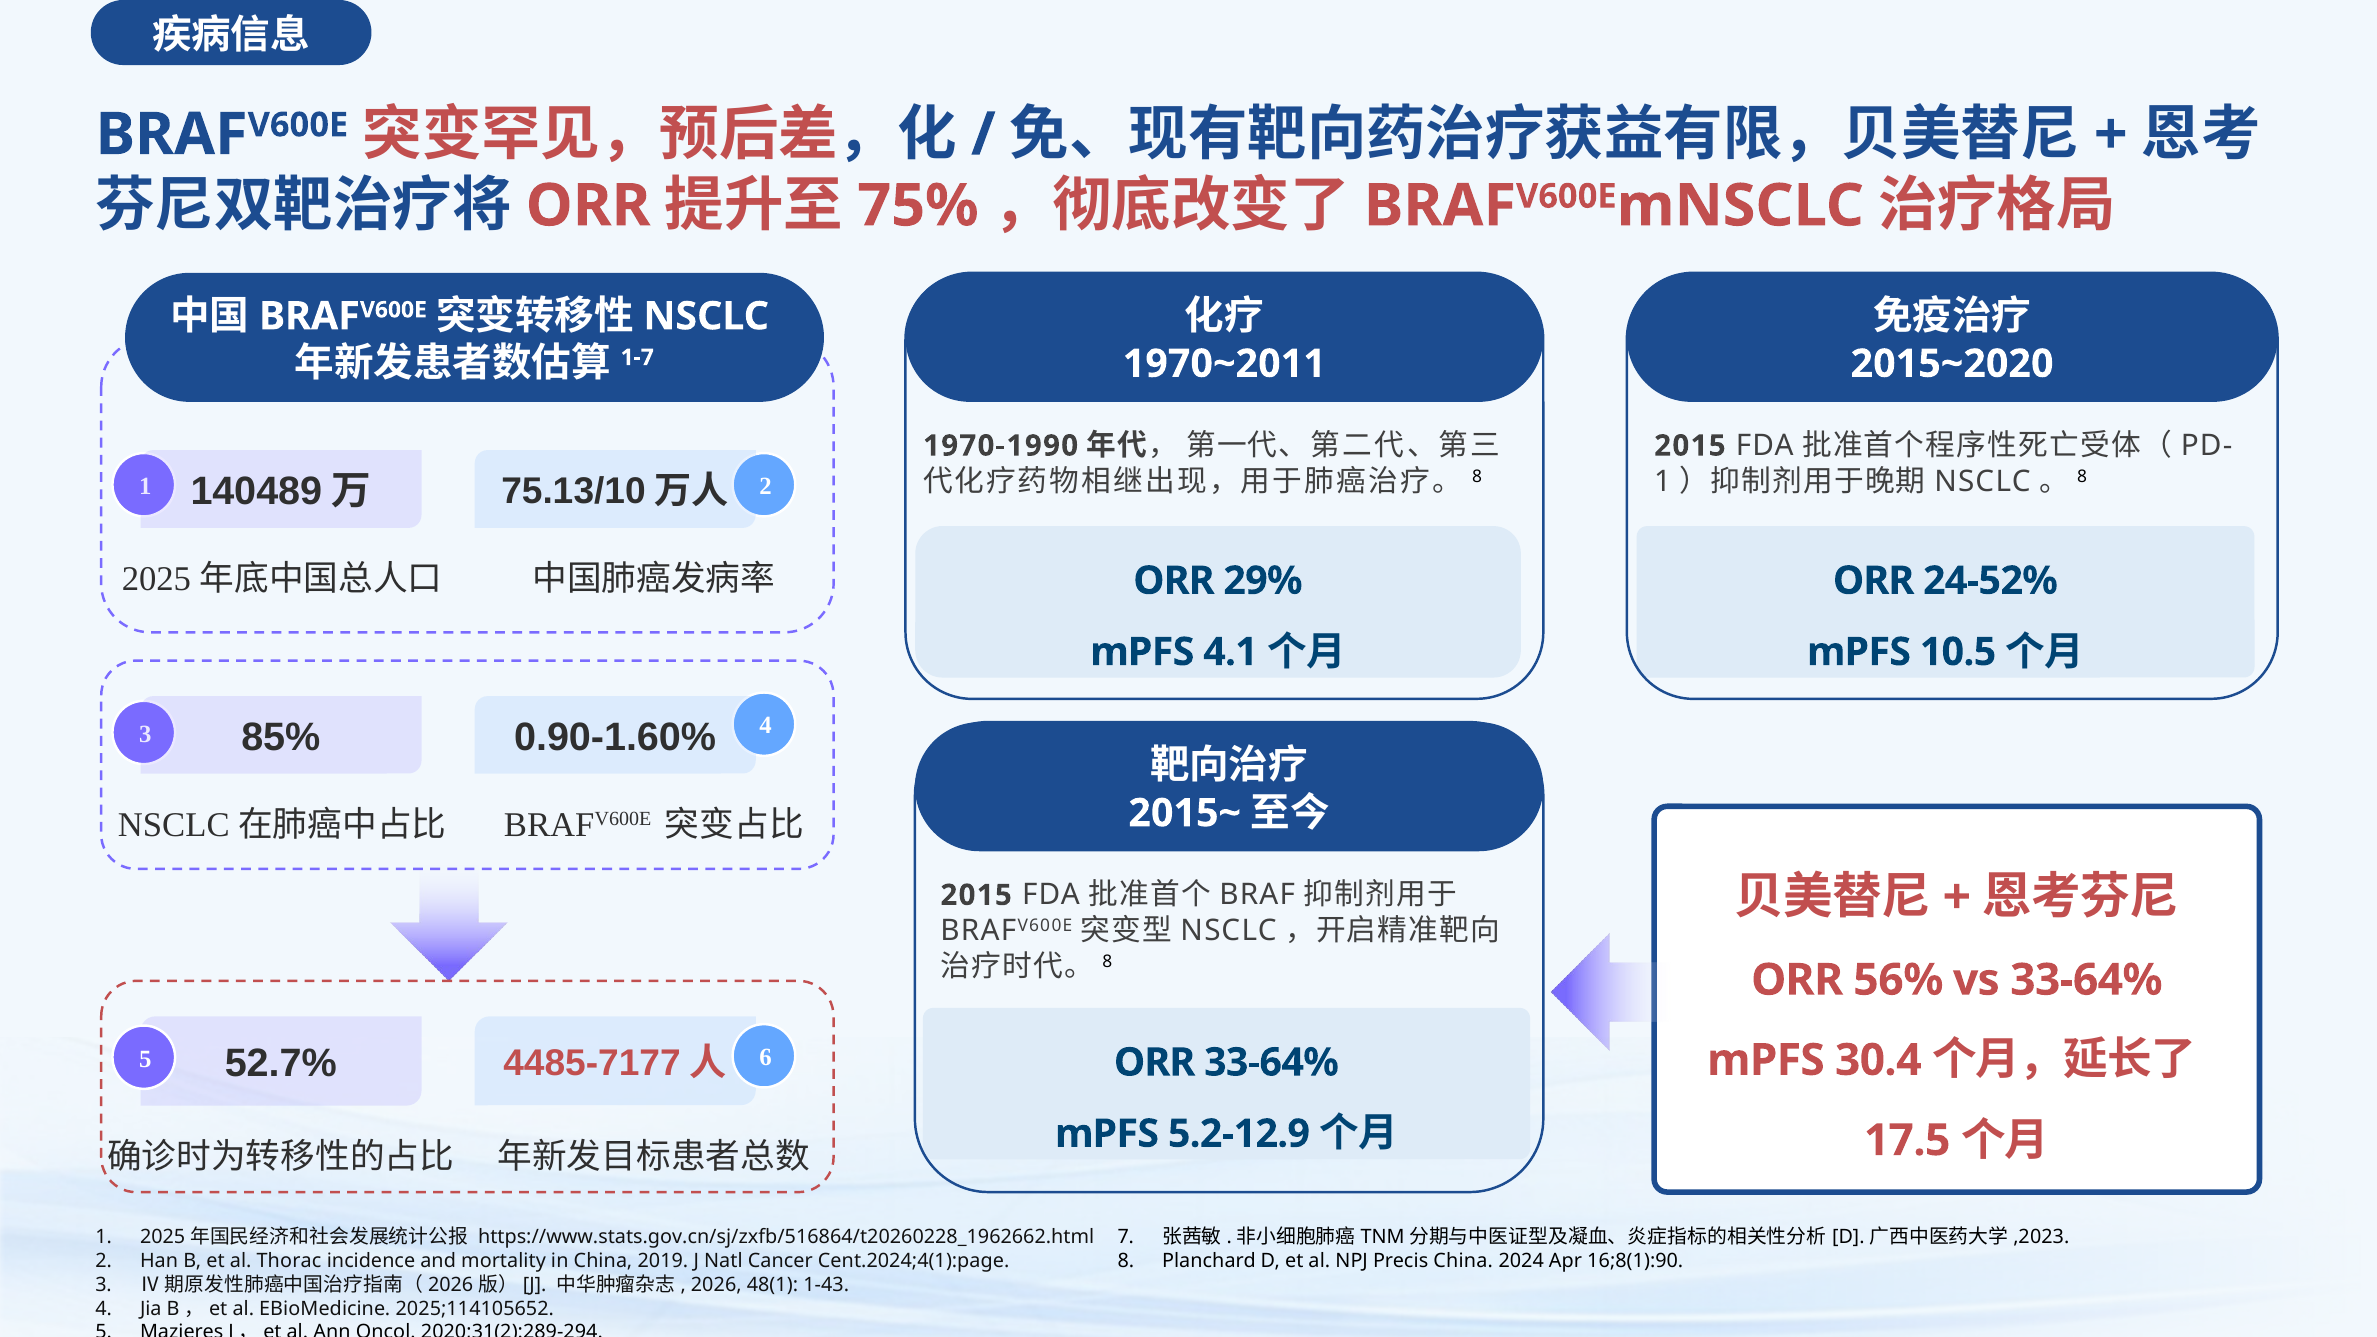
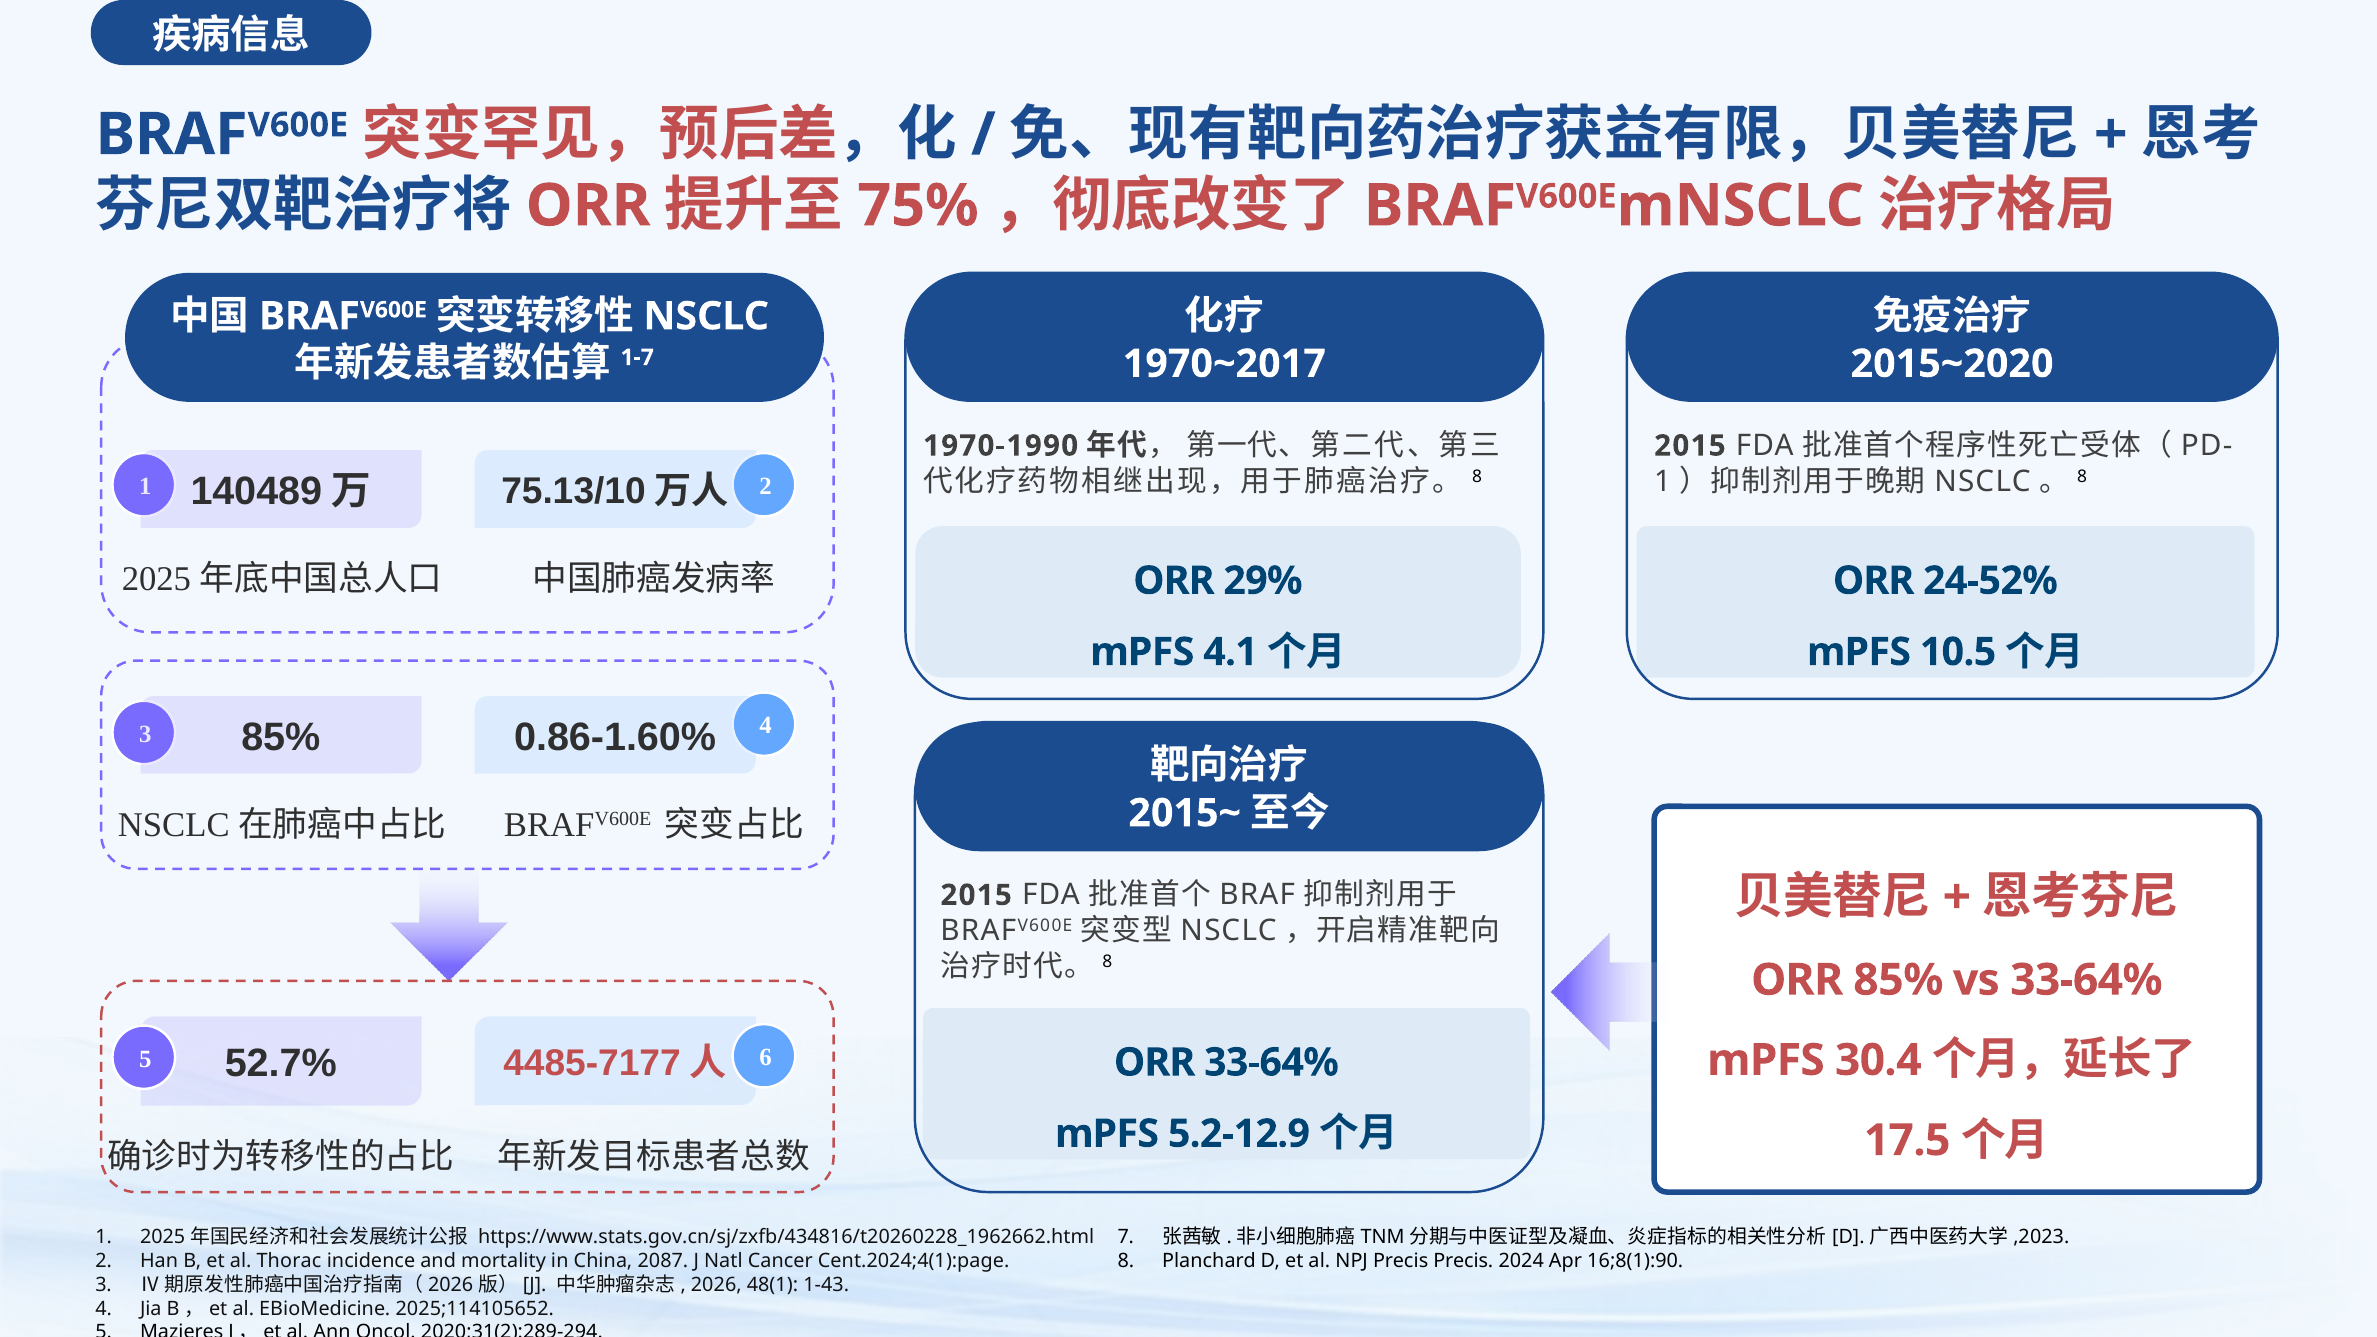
1970~2011: 1970~2011 -> 1970~2017 (1224, 364)
0.90-1.60%: 0.90-1.60% -> 0.86-1.60% (615, 738)
ORR 56%: 56% -> 85% (1898, 980)
https://www.stats.gov.cn/sj/zxfb/516864/t20260228_1962662.html: https://www.stats.gov.cn/sj/zxfb/516864/t20260228_1962662.html -> https://www.stats.gov.cn/sj/zxfb/434816/t20260228_1962662.html (786, 1237)
2019: 2019 -> 2087 (663, 1261)
Precis China: China -> Precis (1463, 1261)
